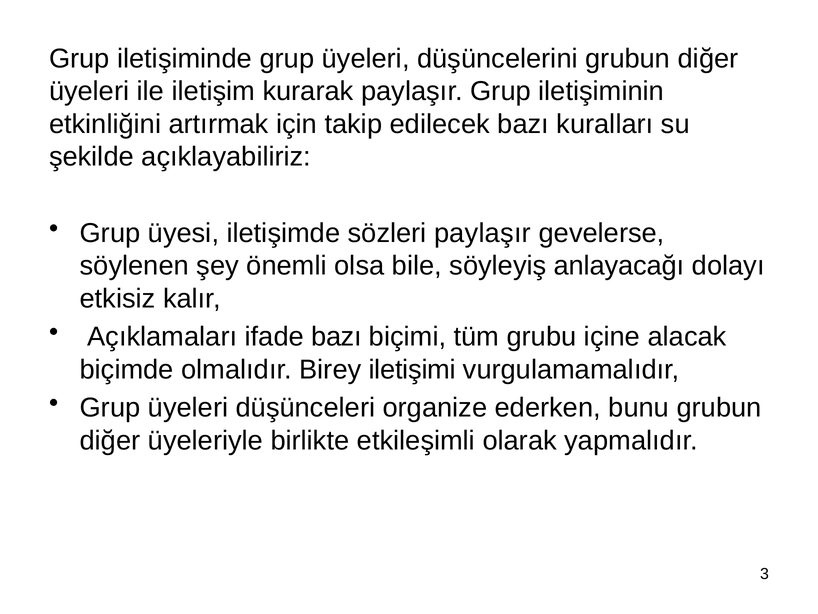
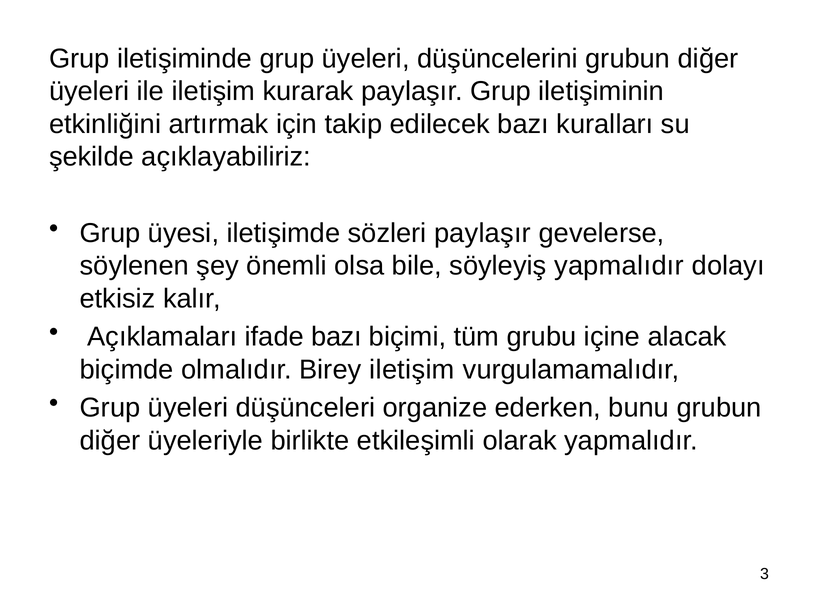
söyleyiş anlayacağı: anlayacağı -> yapmalıdır (619, 266)
Birey iletişimi: iletişimi -> iletişim (412, 369)
